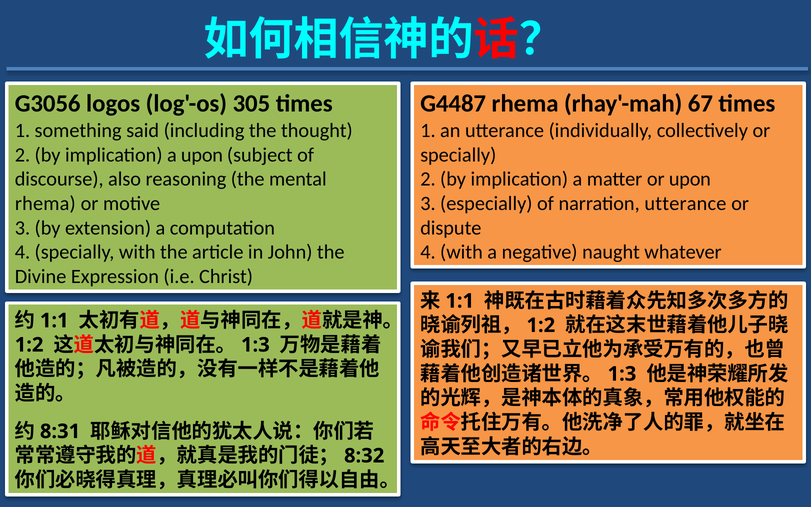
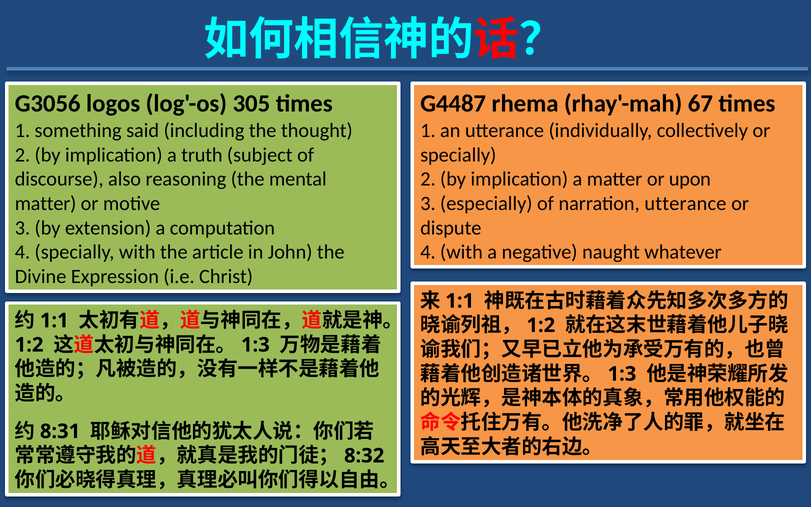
a upon: upon -> truth (202, 155)
rhema: rhema -> matter (46, 203)
